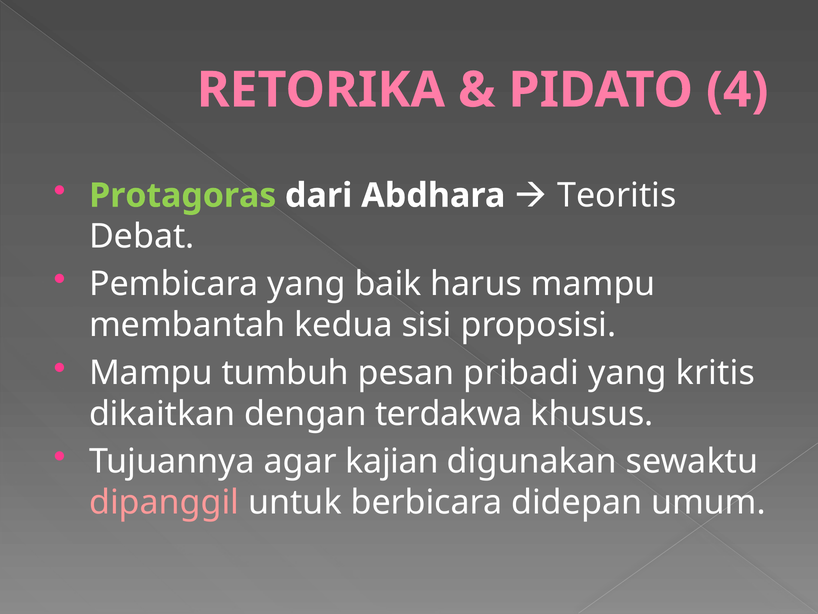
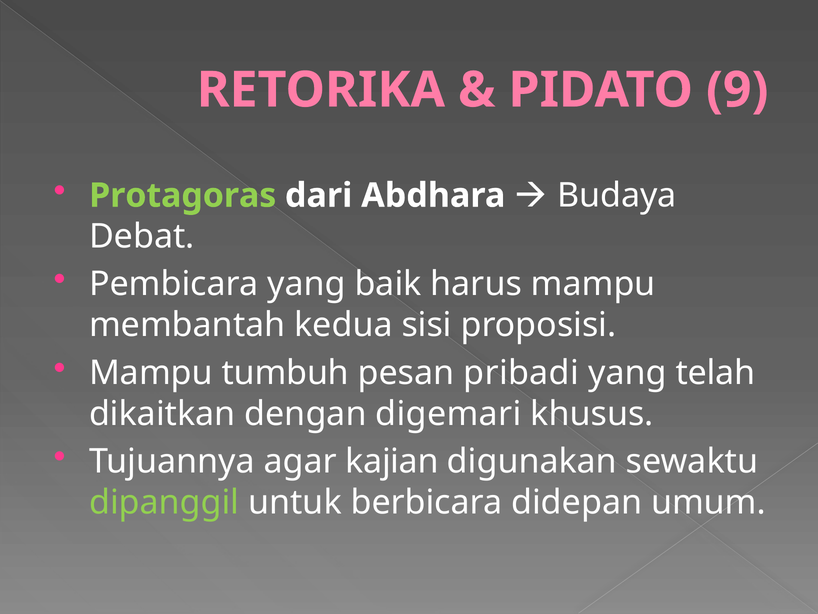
4: 4 -> 9 (737, 90)
Teoritis: Teoritis -> Budaya (617, 195)
kritis: kritis -> telah (716, 373)
terdakwa: terdakwa -> digemari (448, 414)
dipanggil colour: pink -> light green (164, 502)
